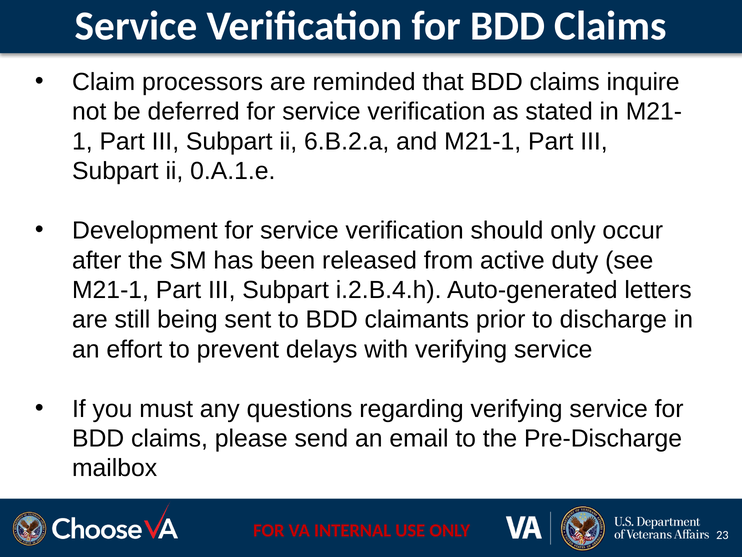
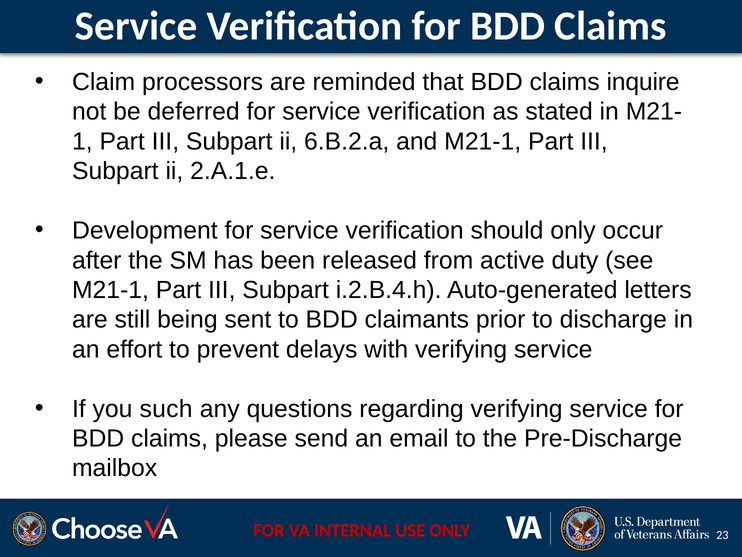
0.A.1.e: 0.A.1.e -> 2.A.1.e (233, 171)
must: must -> such (166, 409)
